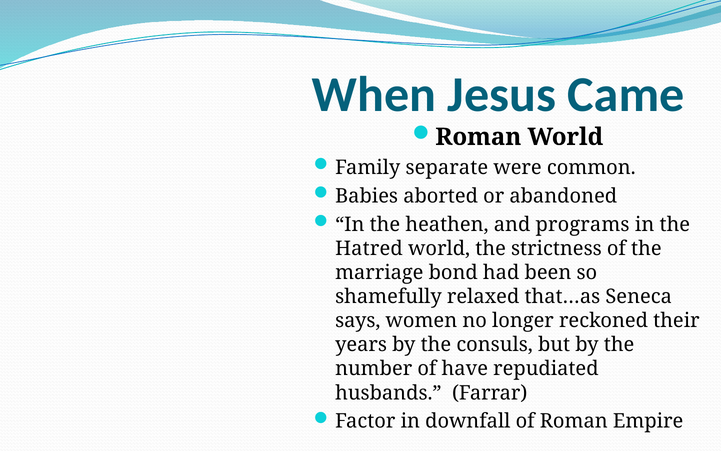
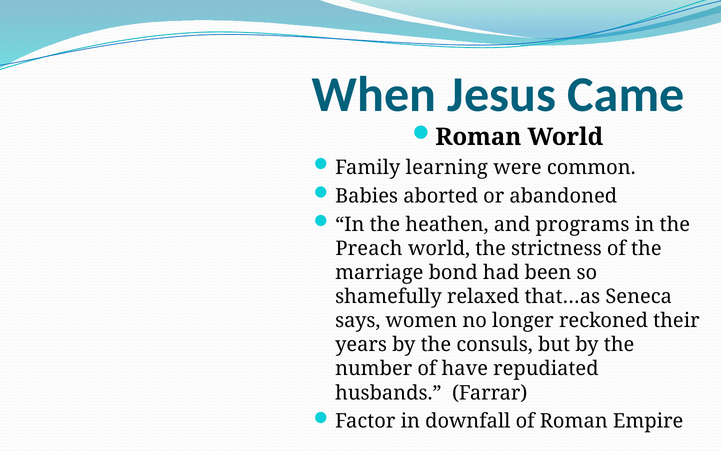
separate: separate -> learning (447, 167)
Hatred: Hatred -> Preach (369, 248)
